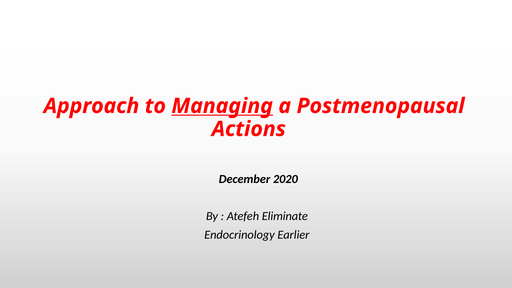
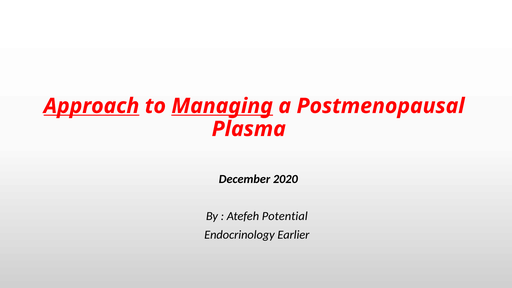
Approach underline: none -> present (91, 106)
Actions: Actions -> Plasma (249, 129)
Eliminate: Eliminate -> Potential (285, 216)
